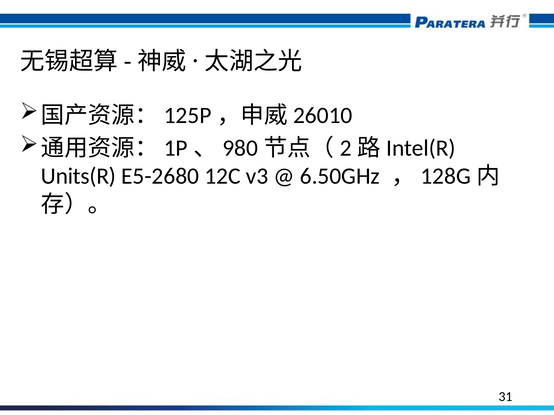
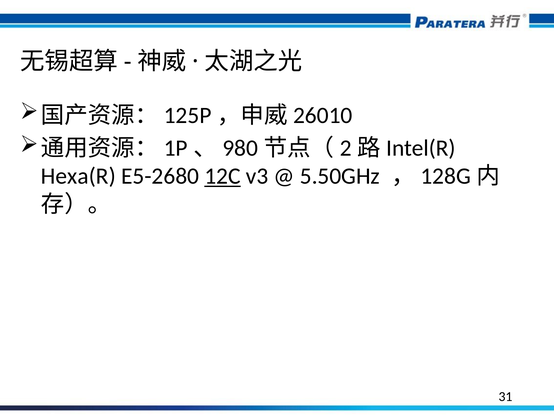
Units(R: Units(R -> Hexa(R (78, 176)
12C underline: none -> present (222, 176)
6.50GHz: 6.50GHz -> 5.50GHz (340, 176)
